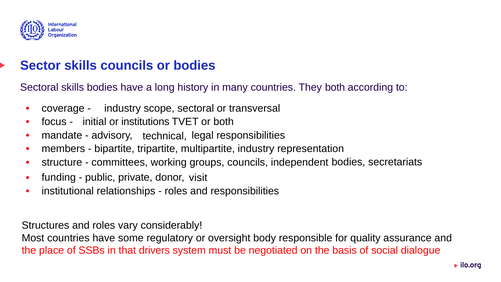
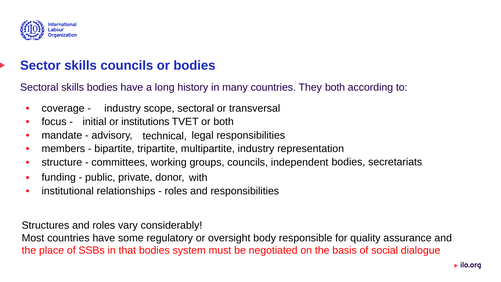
visit: visit -> with (198, 178)
that drivers: drivers -> bodies (154, 250)
